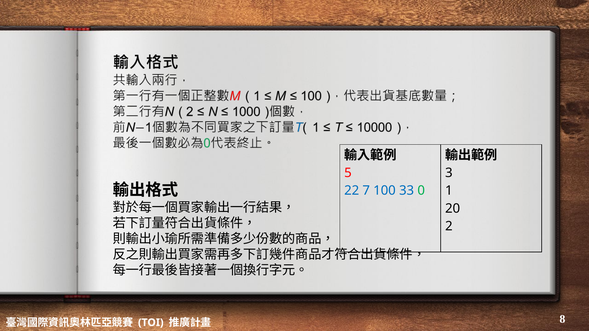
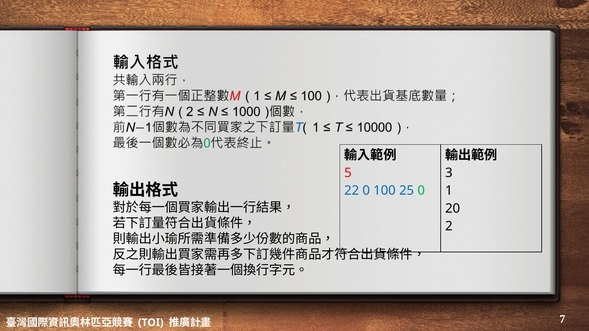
22 7: 7 -> 0 (366, 191)
33: 33 -> 25 (407, 191)
8: 8 -> 7 (562, 319)
